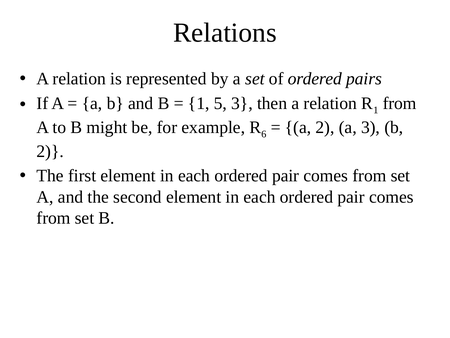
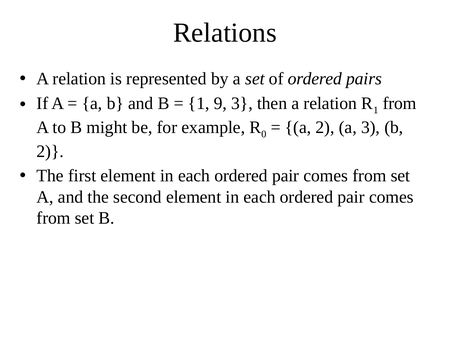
5: 5 -> 9 (220, 103)
6: 6 -> 0 (264, 134)
